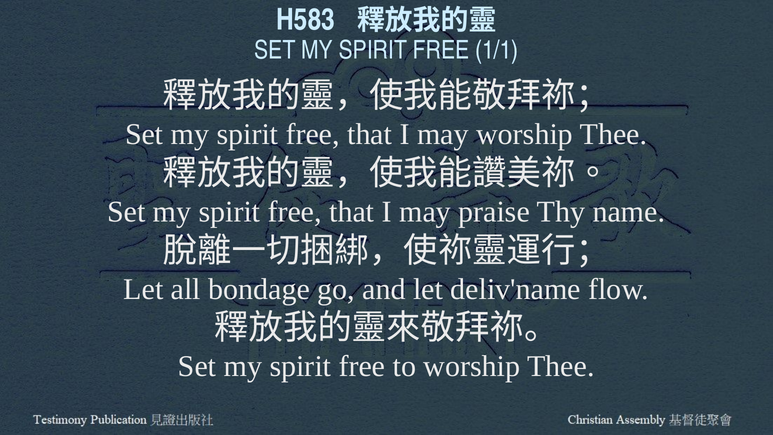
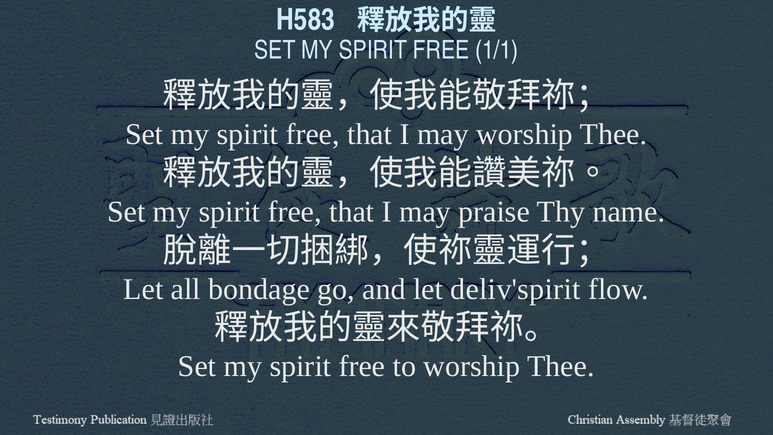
deliv'name: deliv'name -> deliv'spirit (515, 289)
